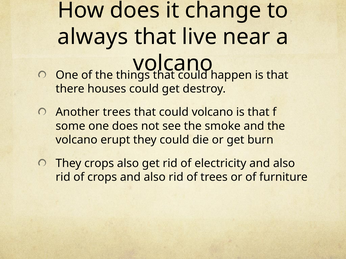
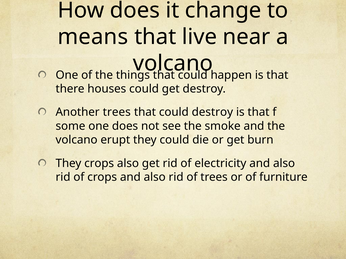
always: always -> means (93, 37)
could volcano: volcano -> destroy (212, 112)
